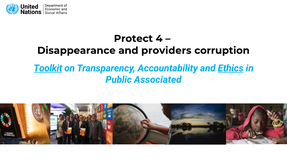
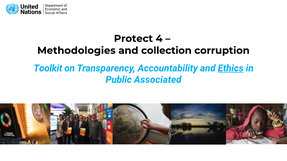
Disappearance: Disappearance -> Methodologies (76, 51)
providers: providers -> collection (166, 51)
Toolkit underline: present -> none (48, 68)
